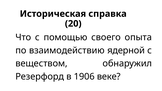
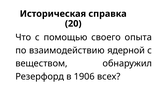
веке: веке -> всех (109, 77)
